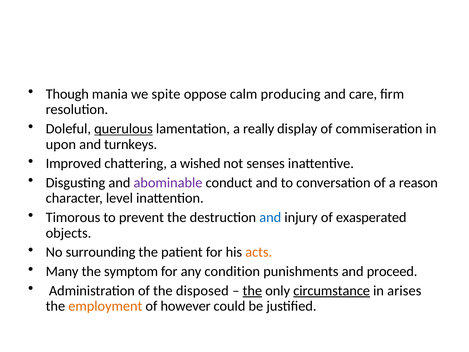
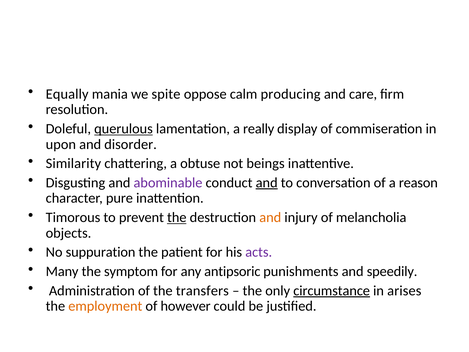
Though: Though -> Equally (67, 94)
turnkeys: turnkeys -> disorder (131, 144)
Improved: Improved -> Similarity (73, 163)
wished: wished -> obtuse (200, 163)
senses: senses -> beings (266, 163)
and underline: none -> present (267, 183)
level: level -> pure (119, 198)
the underline: none -> present (177, 217)
and colour: blue -> orange (270, 217)
exasperated: exasperated -> melancholia (371, 217)
surrounding: surrounding -> suppuration (101, 252)
acts colour: orange -> purple (259, 252)
condition: condition -> antipsoric (232, 271)
proceed: proceed -> speedily (392, 271)
disposed: disposed -> transfers (202, 290)
the underline: present -> none (252, 290)
